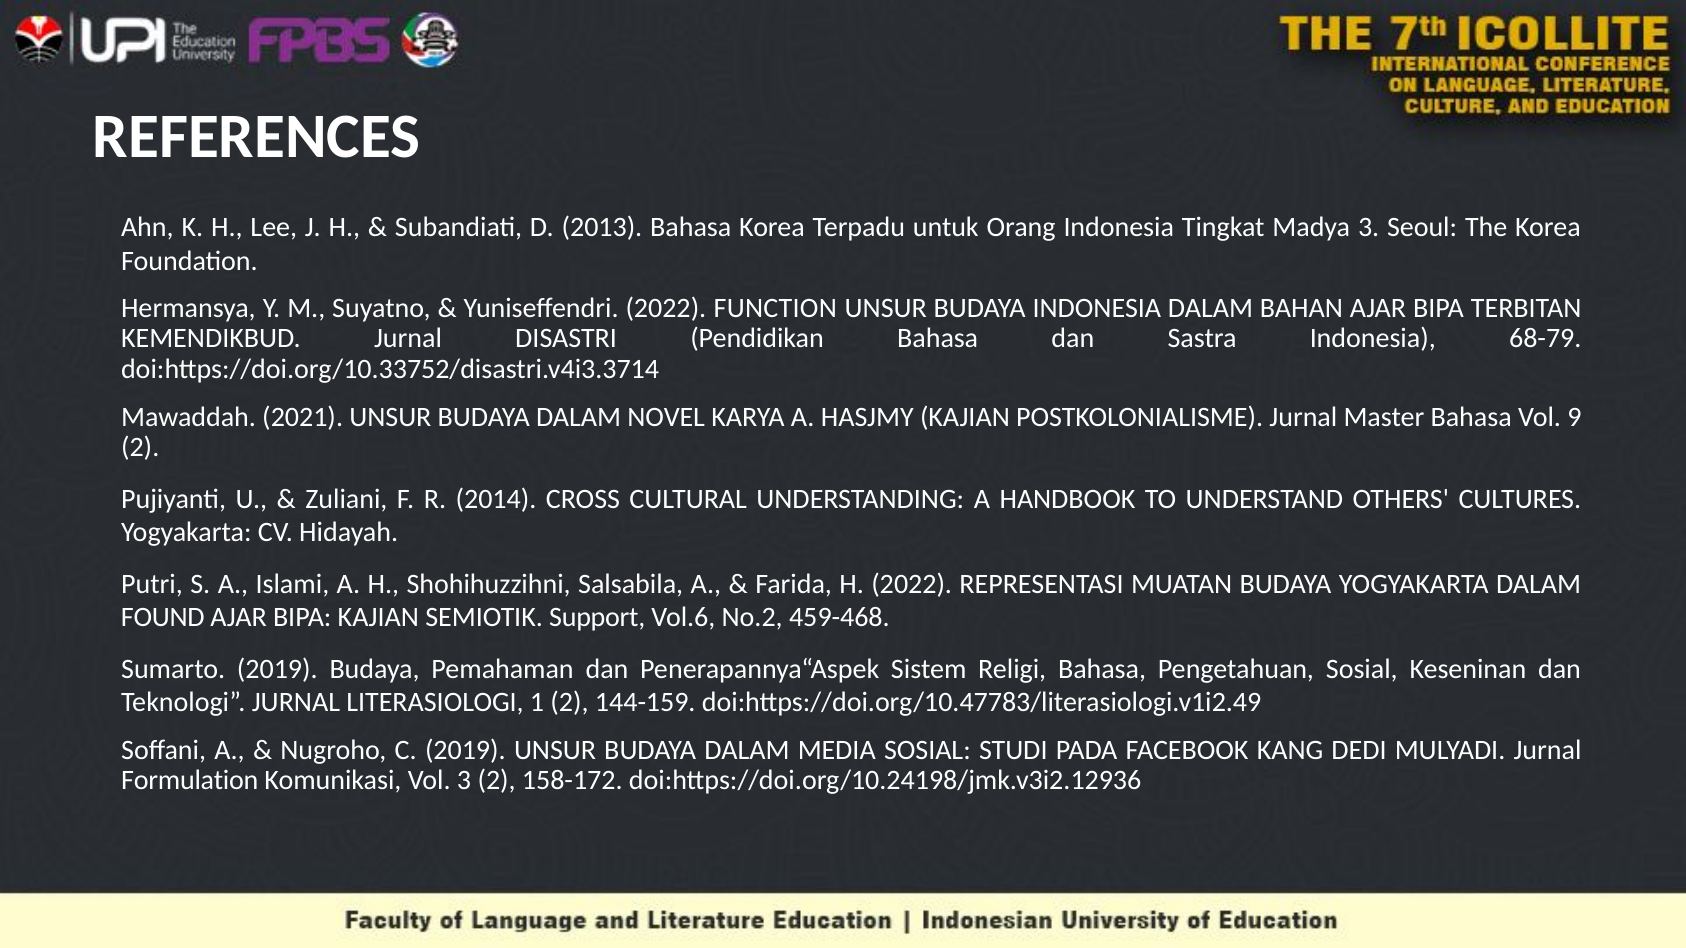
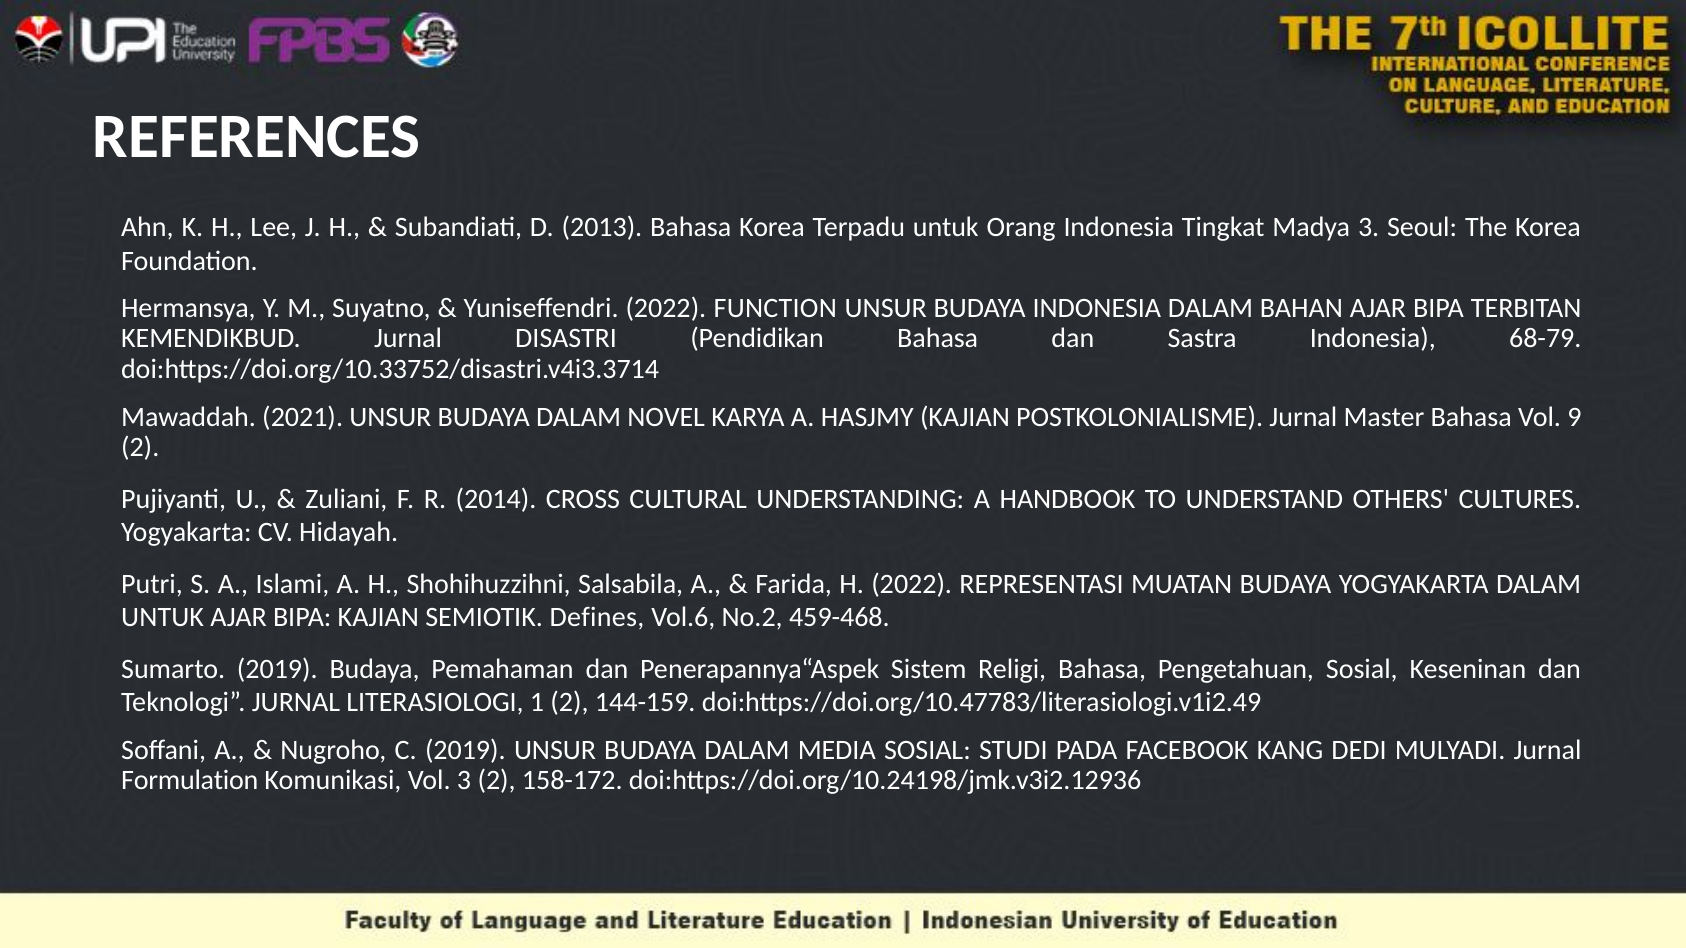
FOUND: FOUND -> UNTUK (163, 618)
Support: Support -> Defines (597, 618)
